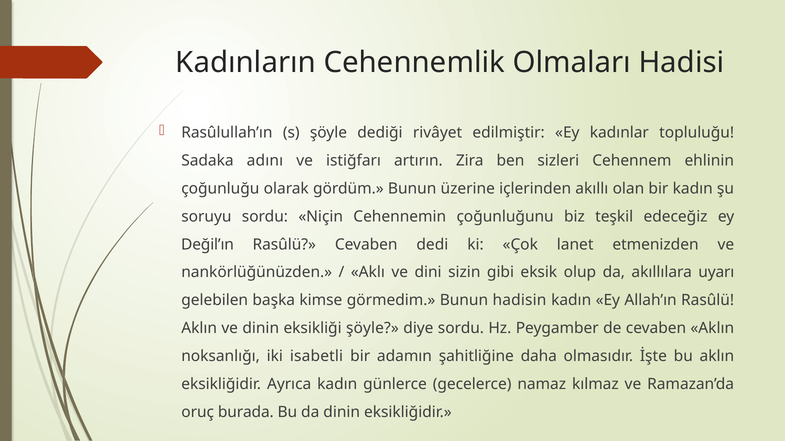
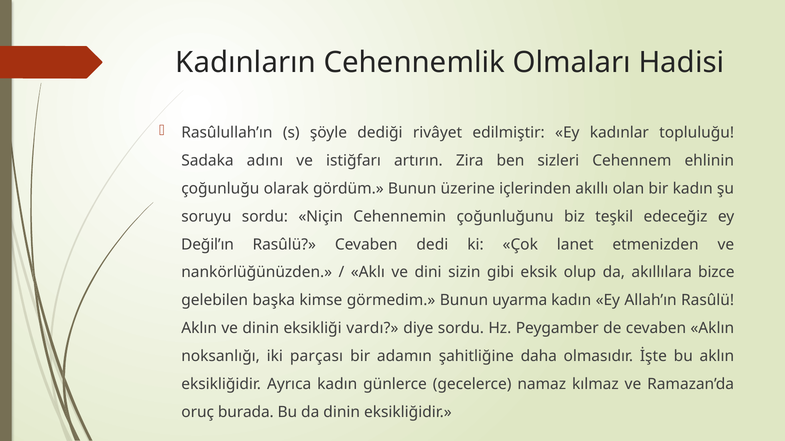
uyarı: uyarı -> bizce (716, 273)
hadisin: hadisin -> uyarma (520, 301)
eksikliği şöyle: şöyle -> vardı (372, 329)
isabetli: isabetli -> parçası (317, 357)
